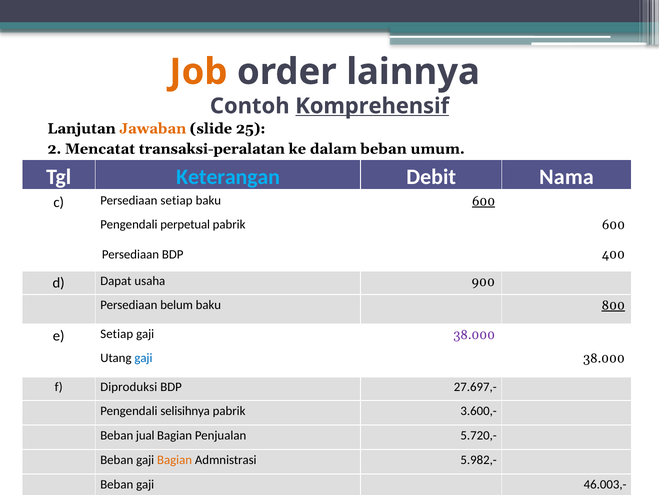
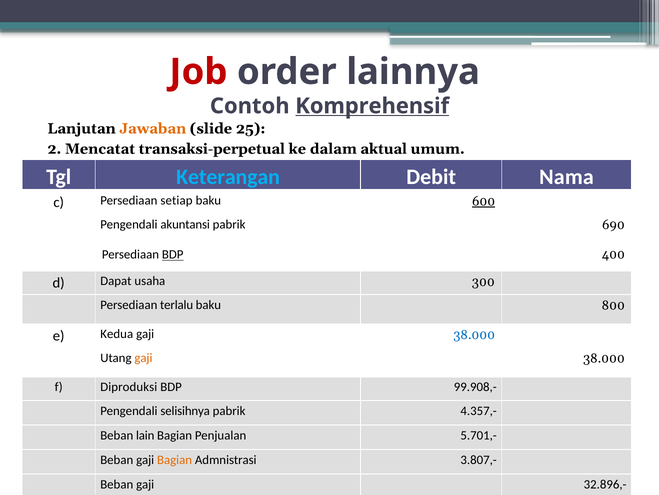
Job colour: orange -> red (198, 72)
transaksi-peralatan: transaksi-peralatan -> transaksi-perpetual (212, 149)
dalam beban: beban -> aktual (384, 149)
perpetual: perpetual -> akuntansi (185, 224)
pabrik 600: 600 -> 690 (613, 225)
BDP underline: none -> present (173, 254)
900: 900 -> 300 (483, 282)
belum: belum -> terlalu (177, 304)
800 underline: present -> none (613, 305)
e Setiap: Setiap -> Kedua (117, 334)
38.000 colour: purple -> blue (474, 334)
gaji colour: blue -> orange (143, 357)
27.697,-: 27.697,- -> 99.908,- (475, 387)
3.600,-: 3.600,- -> 4.357,- (479, 410)
jual: jual -> lain (145, 435)
5.720,-: 5.720,- -> 5.701,- (479, 435)
5.982,-: 5.982,- -> 3.807,- (479, 459)
46.003,-: 46.003,- -> 32.896,- (605, 484)
